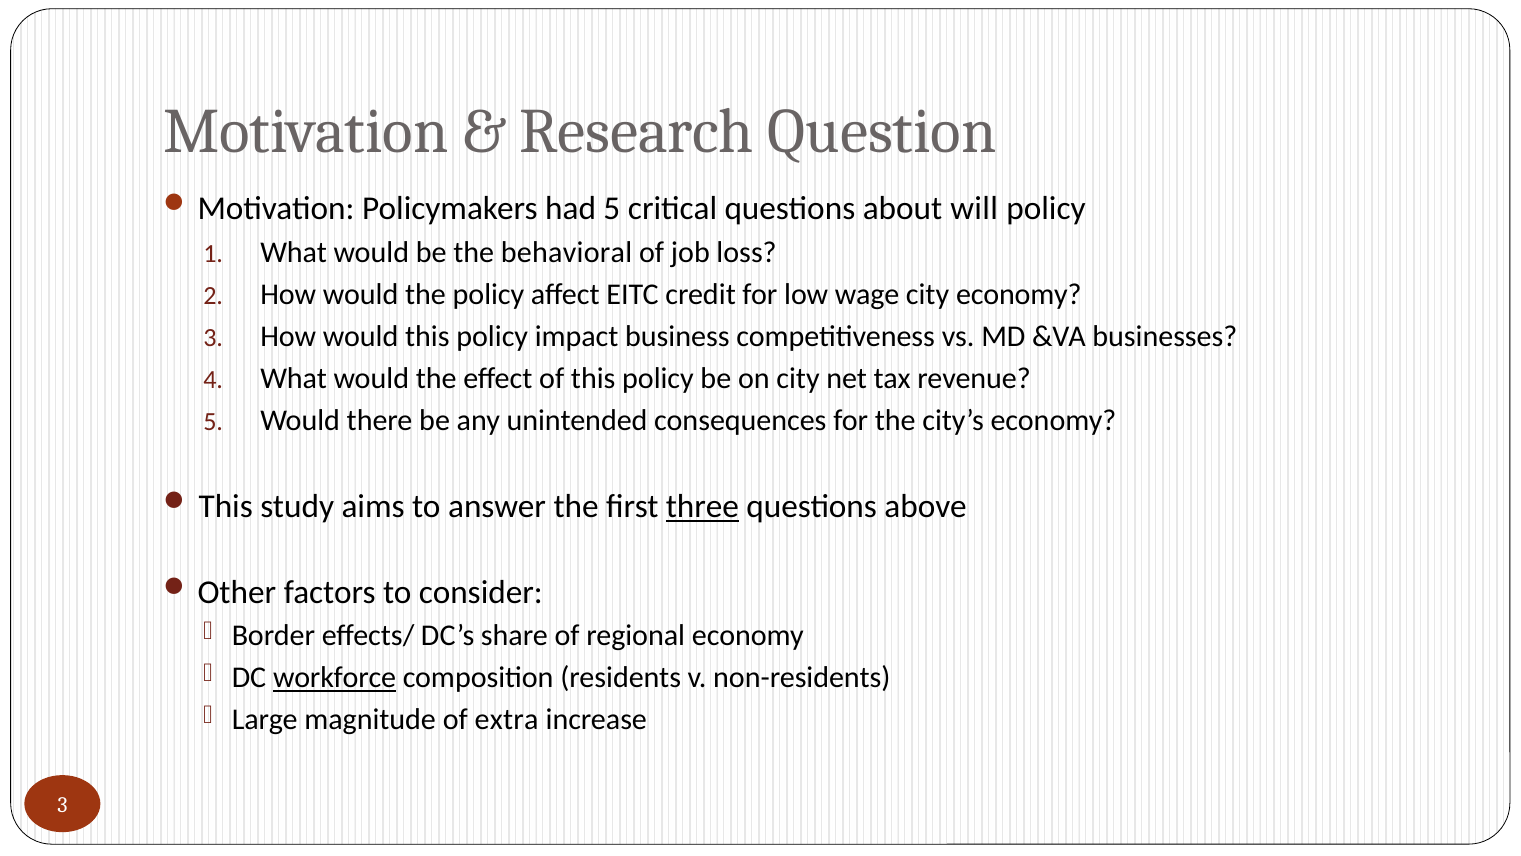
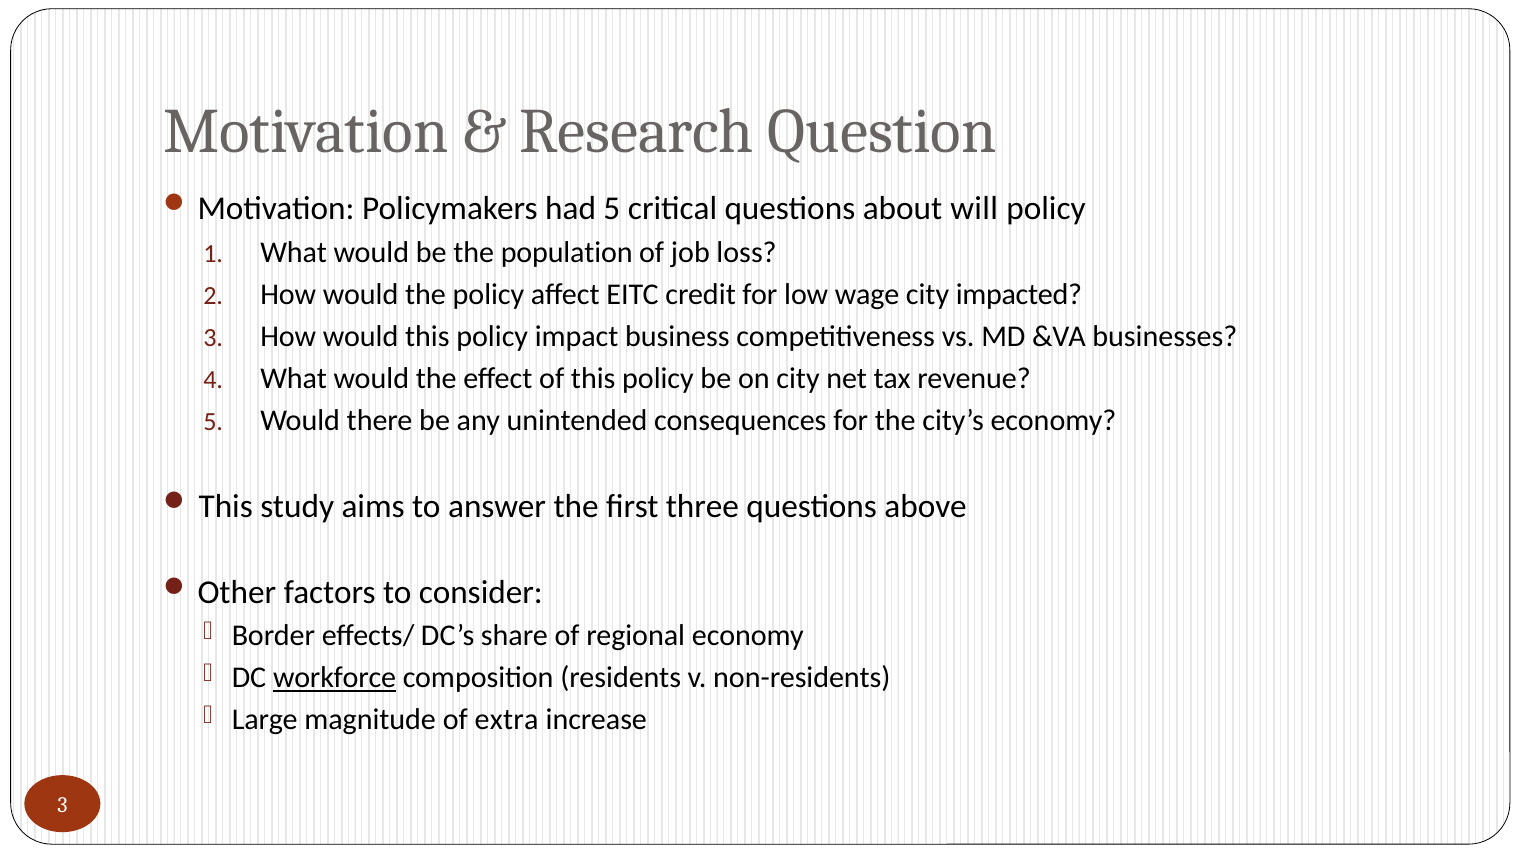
behavioral: behavioral -> population (567, 252)
city economy: economy -> impacted (1019, 294)
three underline: present -> none (702, 506)
